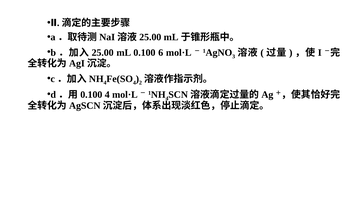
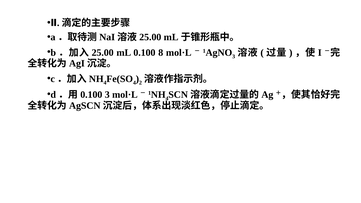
6: 6 -> 8 (161, 53)
4: 4 -> 3 (107, 95)
